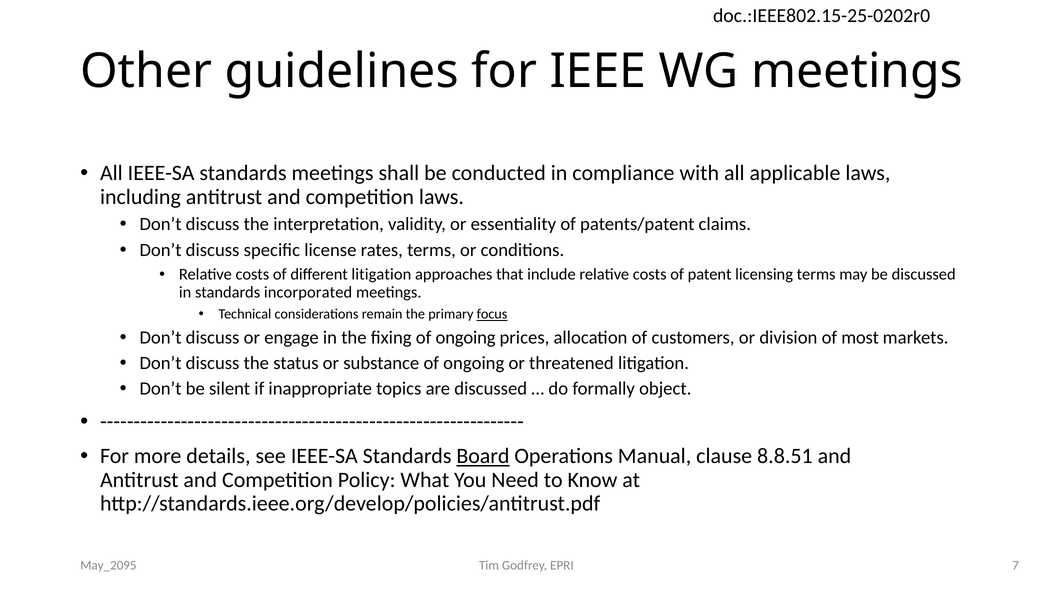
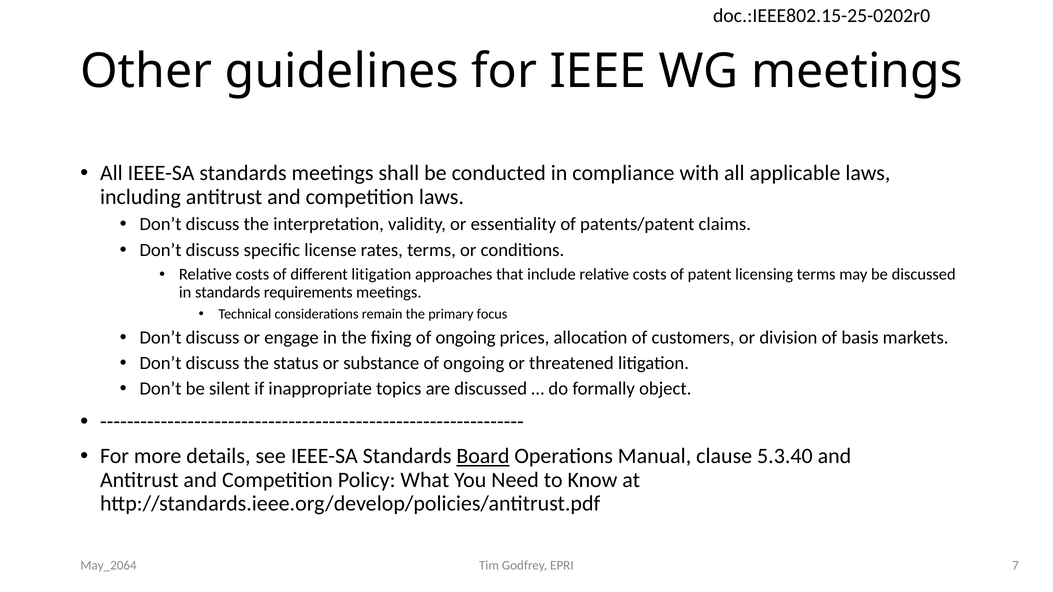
incorporated: incorporated -> requirements (308, 292)
focus underline: present -> none (492, 314)
most: most -> basis (860, 338)
8.8.51: 8.8.51 -> 5.3.40 (785, 456)
May_2095: May_2095 -> May_2064 (108, 566)
